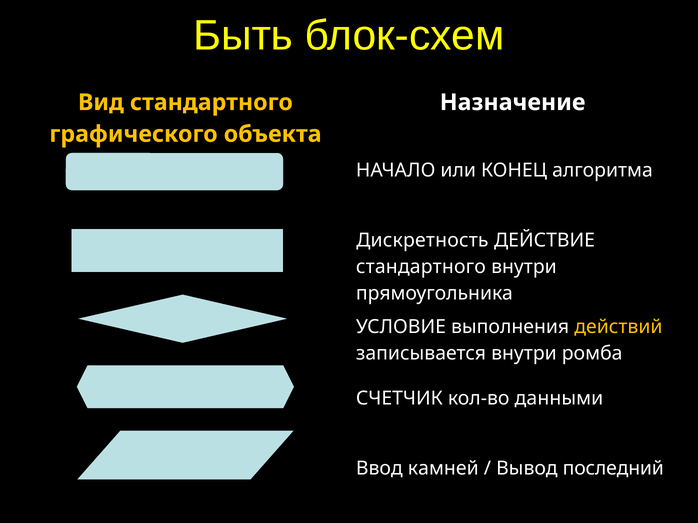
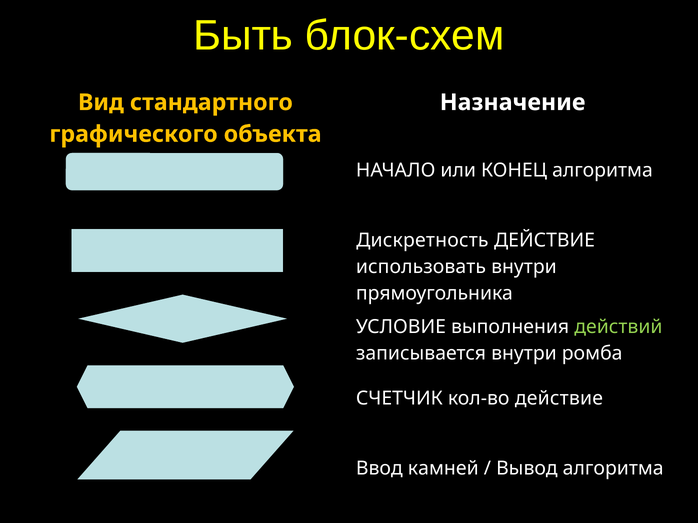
стандартного: стандартного -> использовать (421, 267)
действий colour: yellow -> light green (618, 327)
кол-во данными: данными -> действие (559, 399)
Вывод последний: последний -> алгоритма (613, 469)
